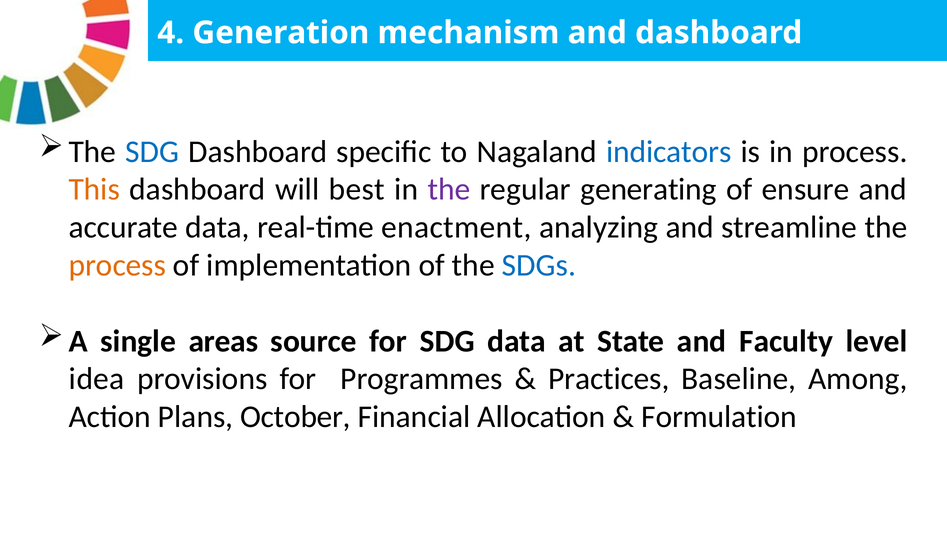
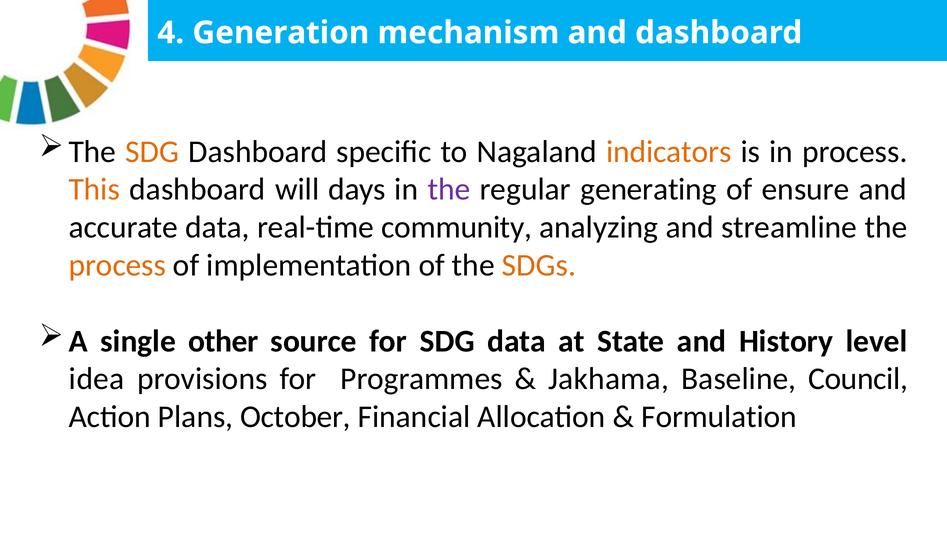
SDG colour: blue -> orange (152, 152)
indicators colour: blue -> orange (669, 152)
best: best -> days (357, 189)
enactment: enactment -> community (457, 227)
SDGs colour: blue -> orange (539, 265)
areas: areas -> other (223, 341)
Faculty: Faculty -> History (786, 341)
Practices: Practices -> Jakhama (609, 379)
Among: Among -> Council (858, 379)
